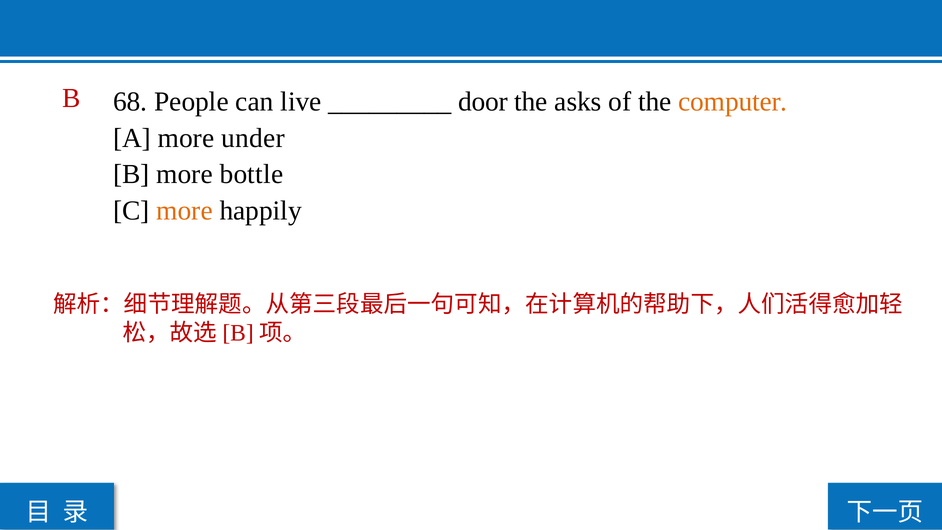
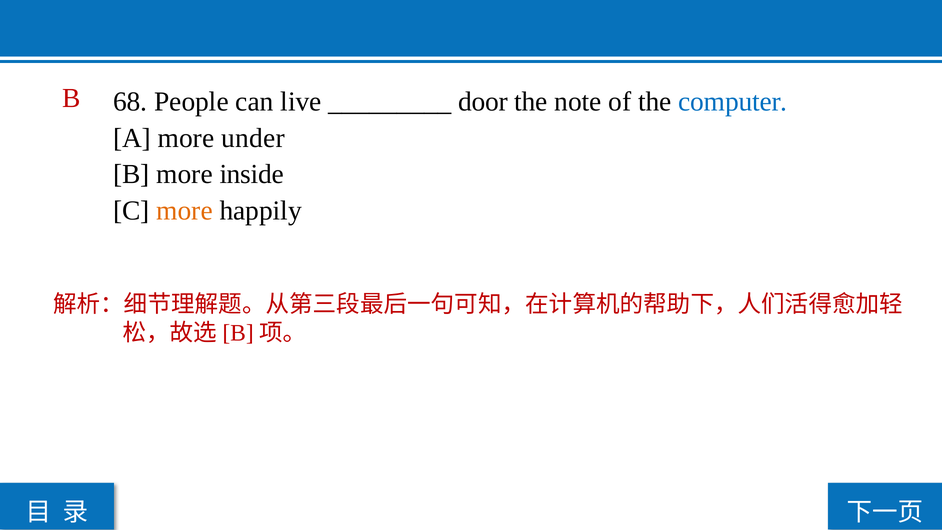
asks: asks -> note (578, 102)
computer colour: orange -> blue (733, 102)
bottle: bottle -> inside (252, 174)
